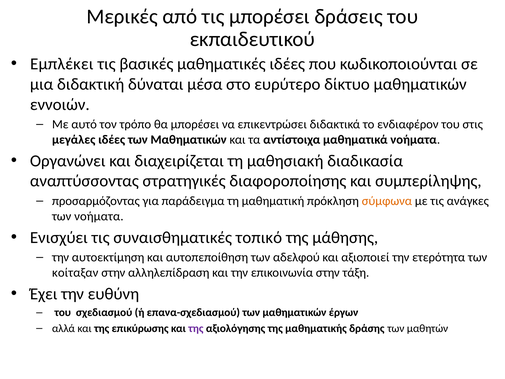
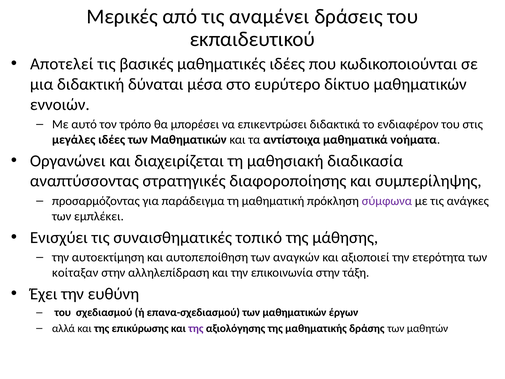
τις μπορέσει: μπορέσει -> αναμένει (269, 17)
Εμπλέκει: Εμπλέκει -> Αποτελεί (62, 64)
σύμφωνα colour: orange -> purple (387, 201)
των νοήματα: νοήματα -> εμπλέκει (99, 216)
αδελφού: αδελφού -> αναγκών (296, 257)
